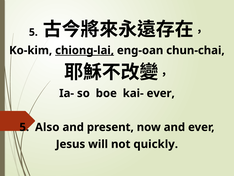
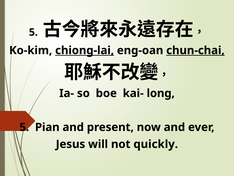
chun-chai underline: none -> present (195, 50)
kai- ever: ever -> long (161, 93)
Also: Also -> Pian (47, 127)
